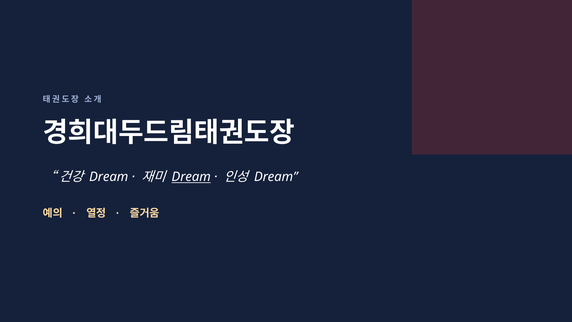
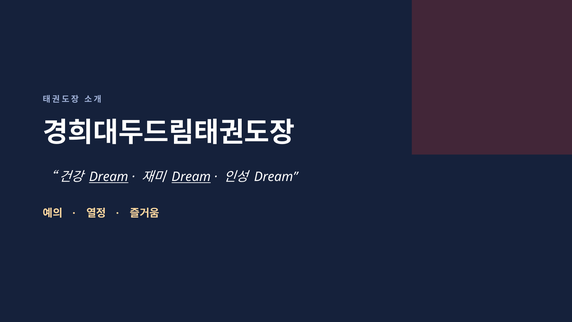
Dream underline: none -> present (109, 177)
